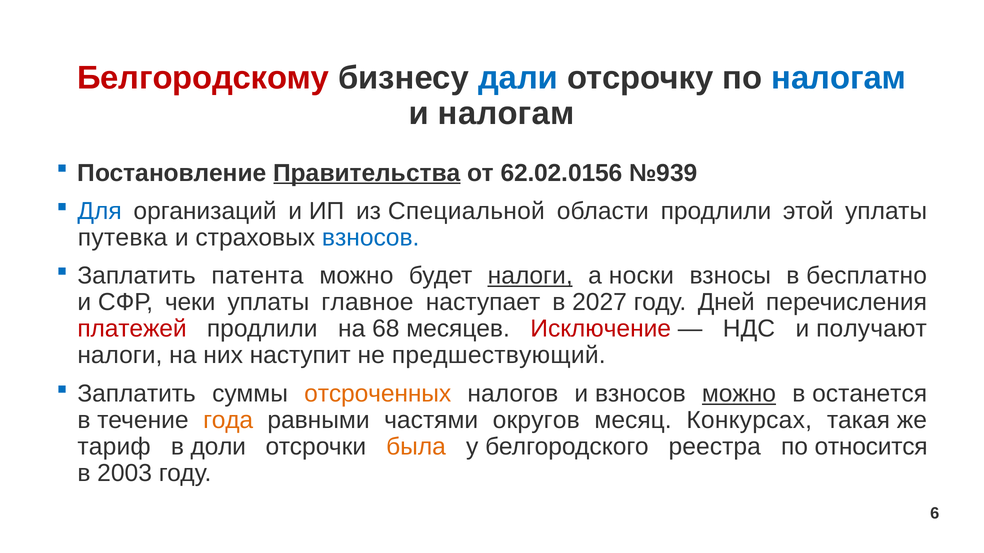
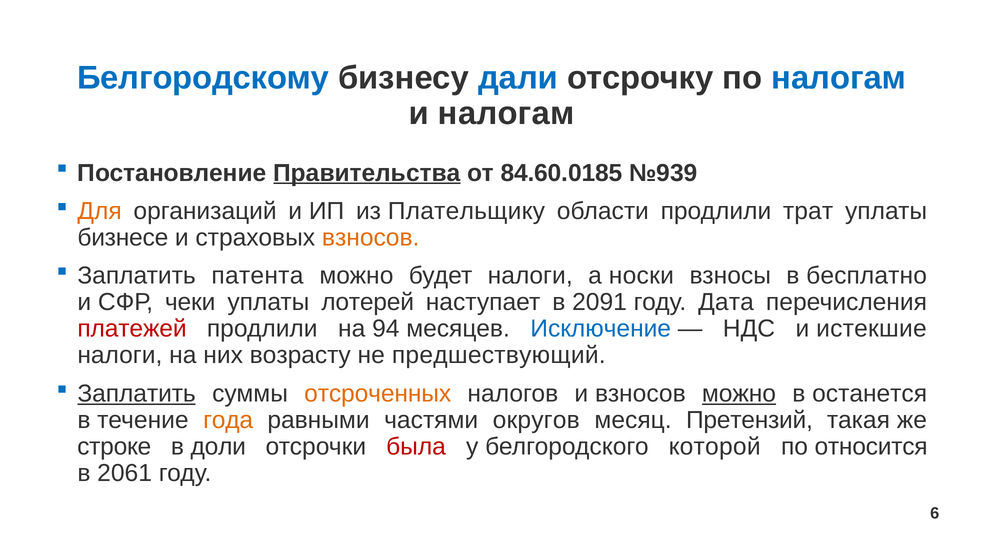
Белгородскому colour: red -> blue (203, 78)
62.02.0156: 62.02.0156 -> 84.60.0185 (561, 173)
Для colour: blue -> orange (100, 211)
Специальной: Специальной -> Плательщику (466, 211)
этой: этой -> трат (808, 211)
путевка: путевка -> бизнесе (123, 238)
взносов colour: blue -> orange (371, 238)
налоги underline: present -> none (530, 276)
главное: главное -> лотерей (368, 303)
2027: 2027 -> 2091 (600, 303)
Дней: Дней -> Дата (726, 303)
68: 68 -> 94 (386, 329)
Исключение colour: red -> blue (601, 329)
получают: получают -> истекшие (871, 329)
наступит: наступит -> возрасту (300, 356)
Заплатить underline: none -> present (137, 394)
Конкурсах: Конкурсах -> Претензий (749, 420)
тариф: тариф -> строке (114, 447)
была colour: orange -> red (416, 447)
реестра: реестра -> которой (715, 447)
2003: 2003 -> 2061 (125, 474)
